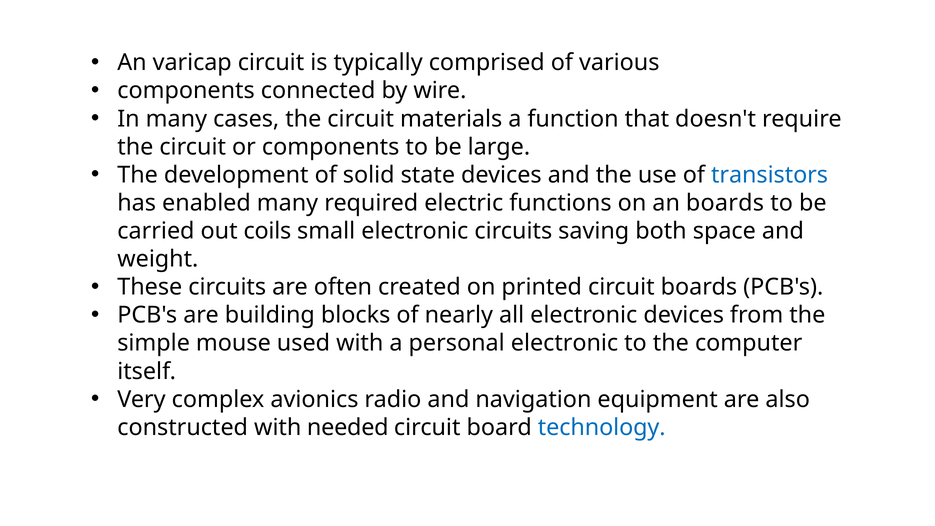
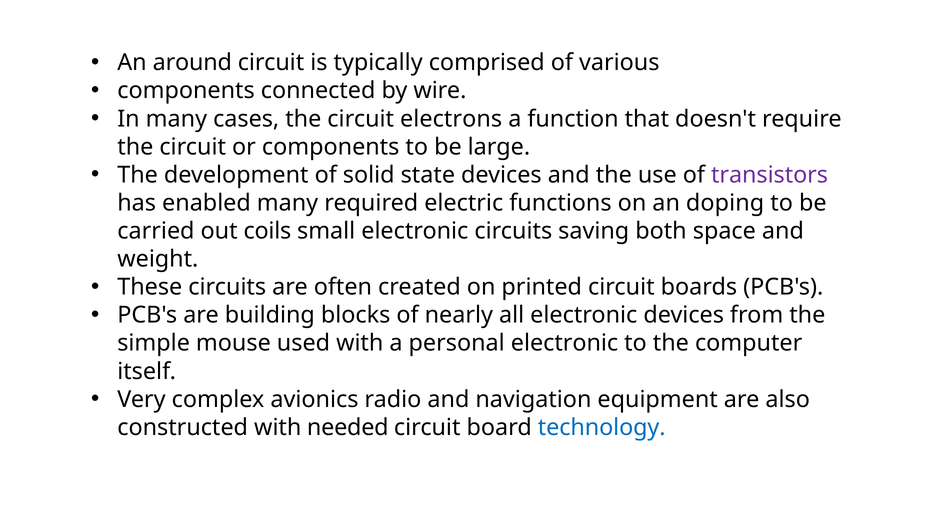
varicap: varicap -> around (192, 63)
materials: materials -> electrons (451, 119)
transistors colour: blue -> purple (770, 175)
an boards: boards -> doping (725, 203)
